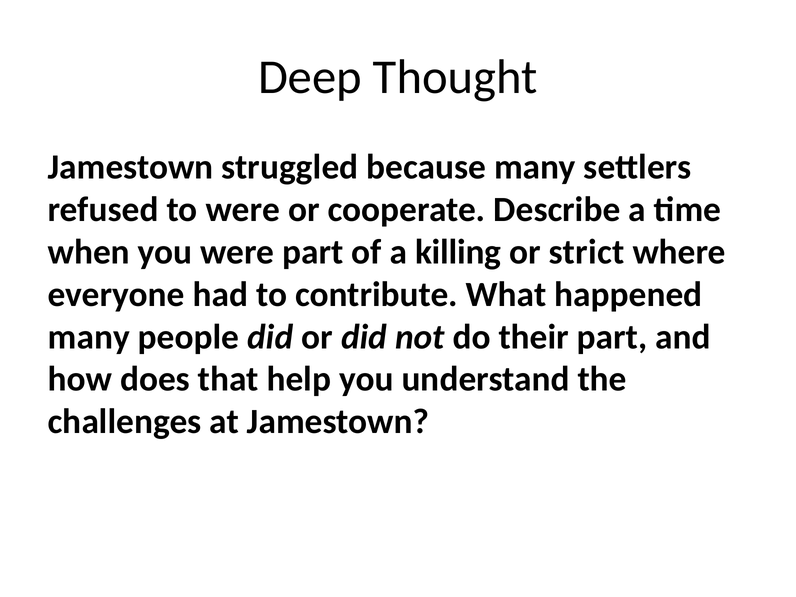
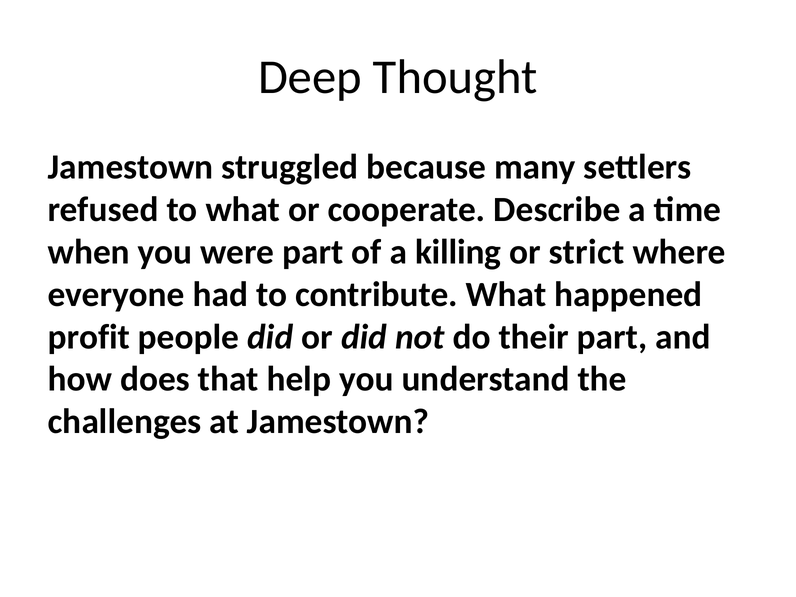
to were: were -> what (243, 209)
many: many -> profit (89, 337)
